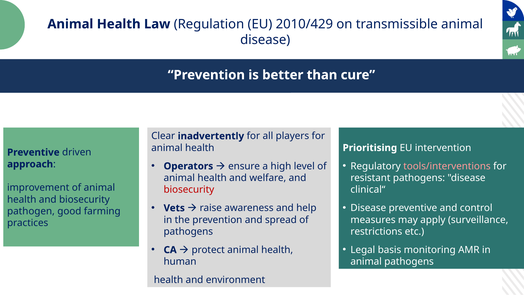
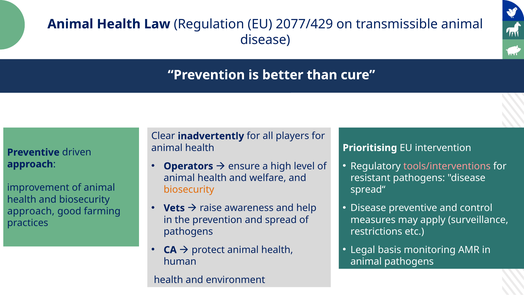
2010/429: 2010/429 -> 2077/429 (304, 24)
biosecurity colour: red -> orange (189, 190)
clinical“: clinical“ -> spread“ (368, 190)
pathogen: pathogen -> approach (31, 211)
